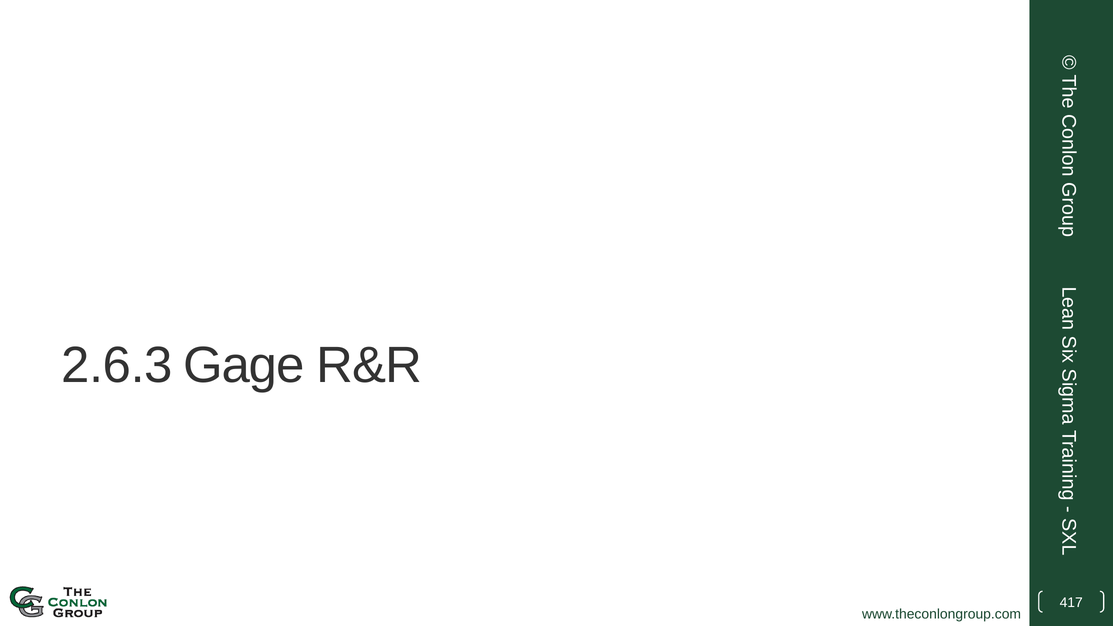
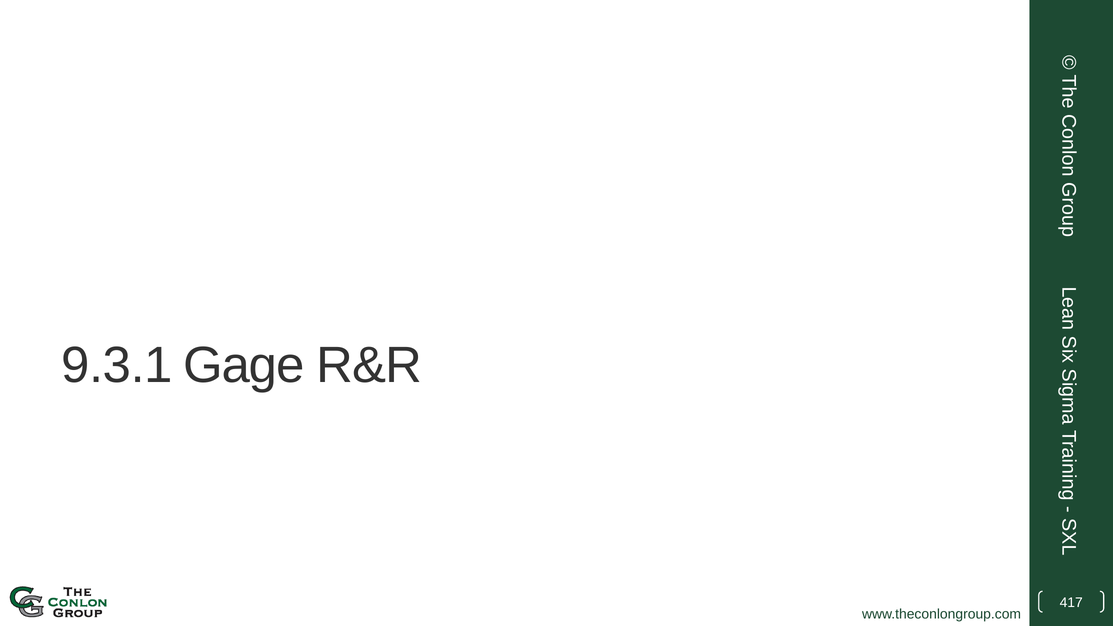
2.6.3: 2.6.3 -> 9.3.1 (117, 366)
